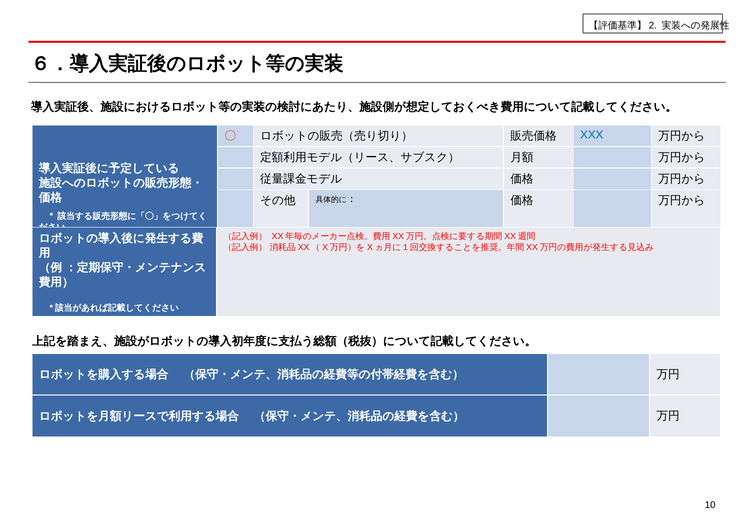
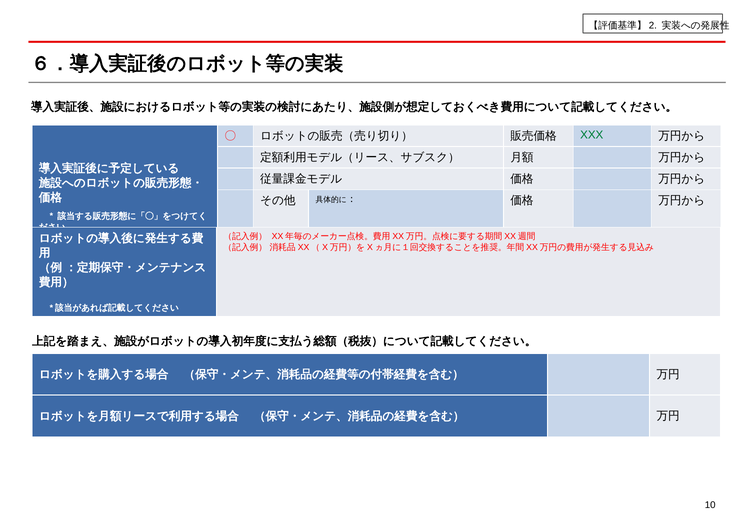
XXX colour: blue -> green (592, 135)
